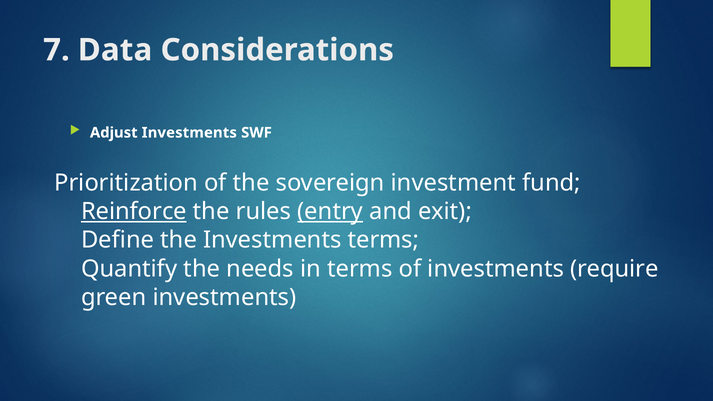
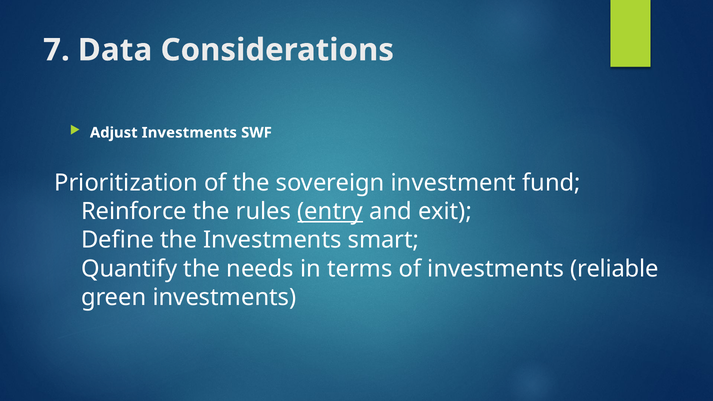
Reinforce underline: present -> none (134, 212)
Investments terms: terms -> smart (383, 240)
require: require -> reliable (614, 269)
